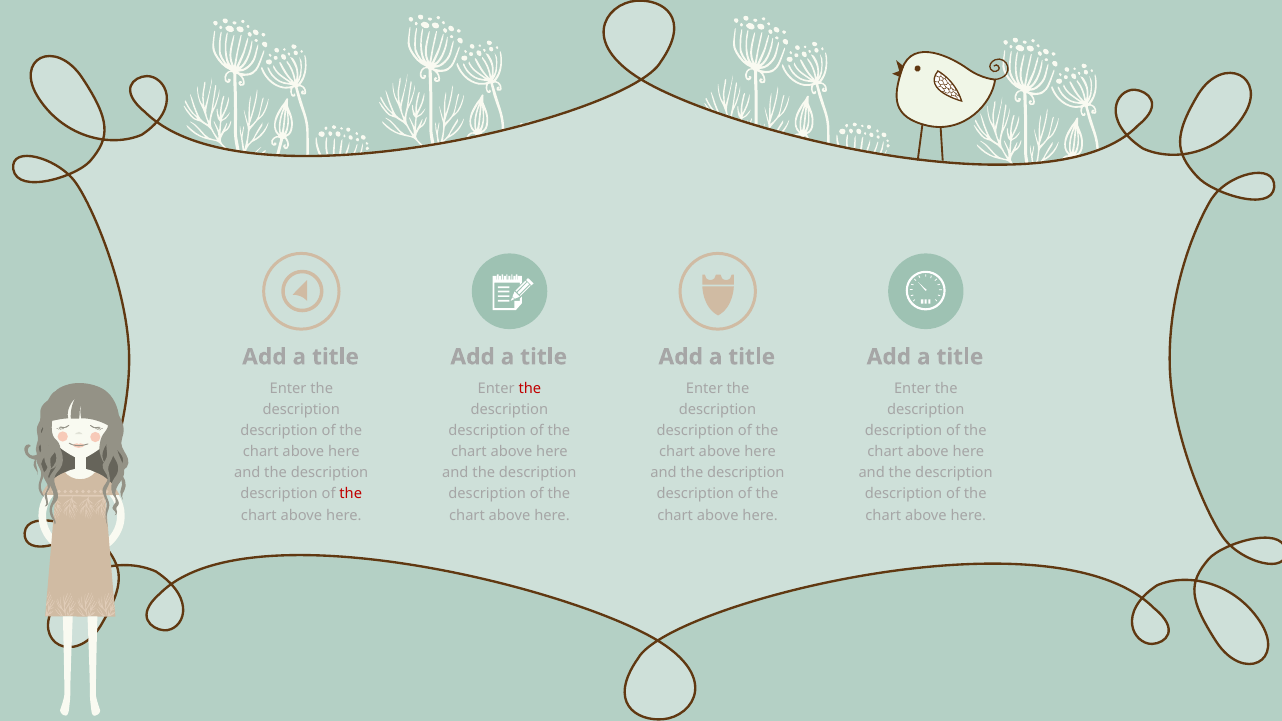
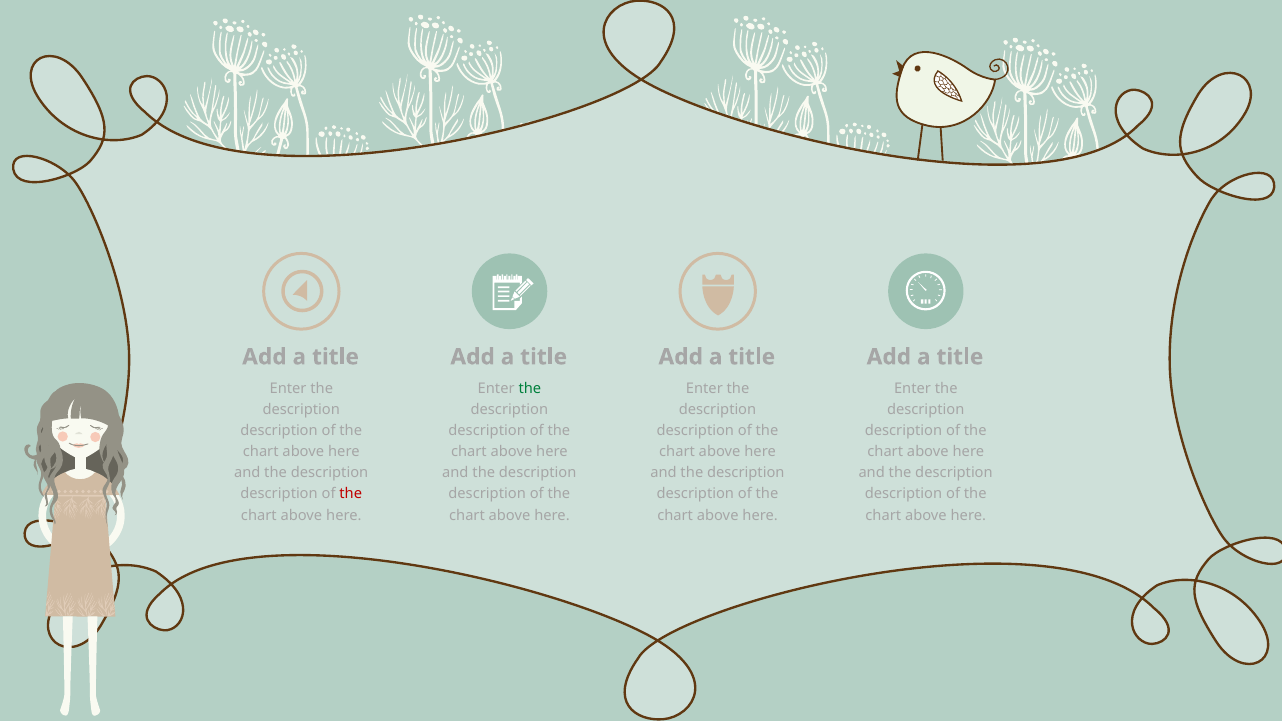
the colour: red -> green (530, 388)
